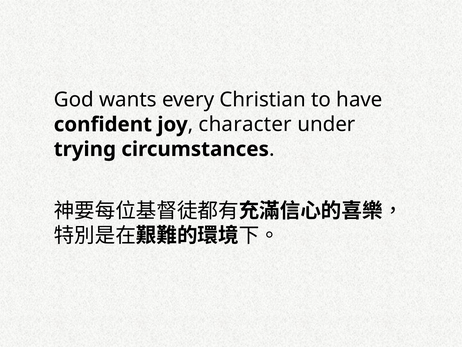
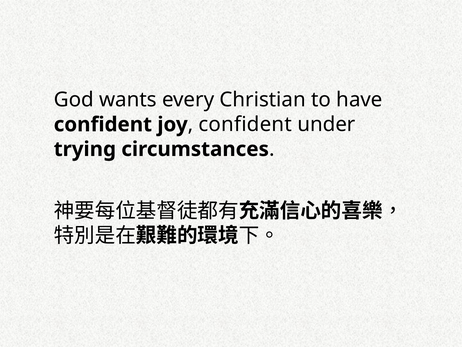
character: character -> confident (245, 124)
